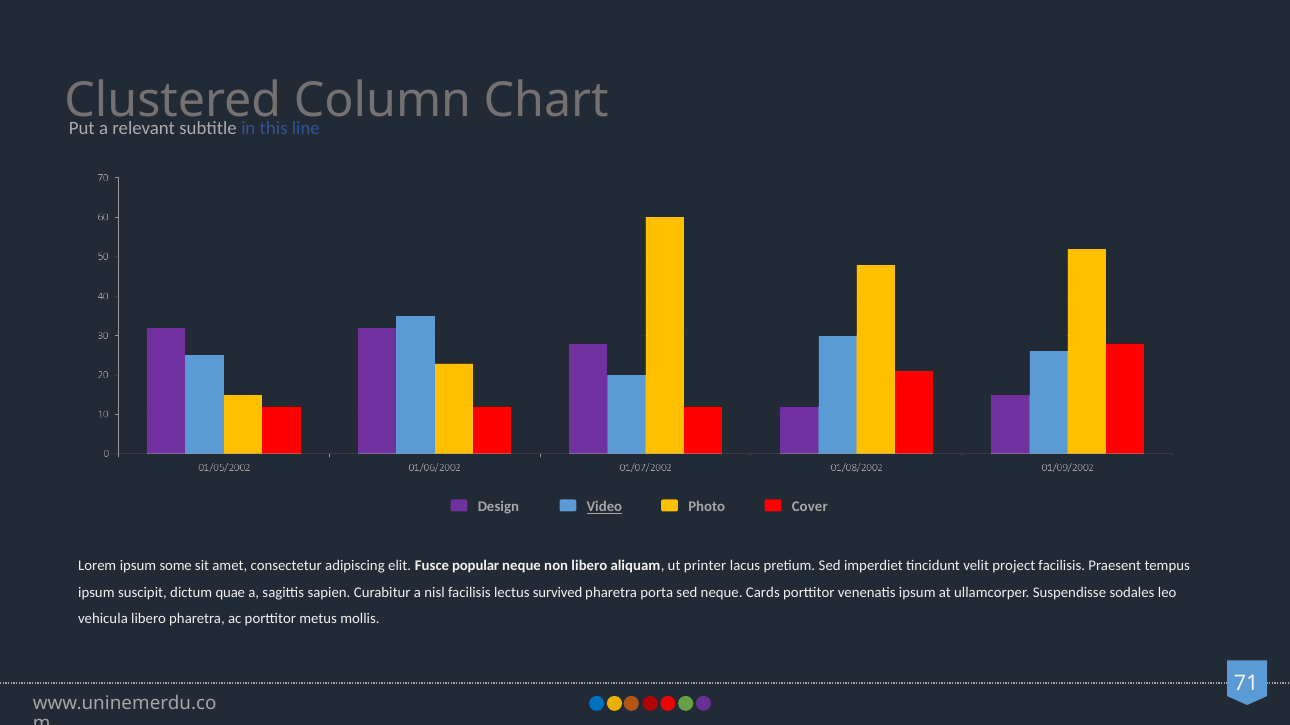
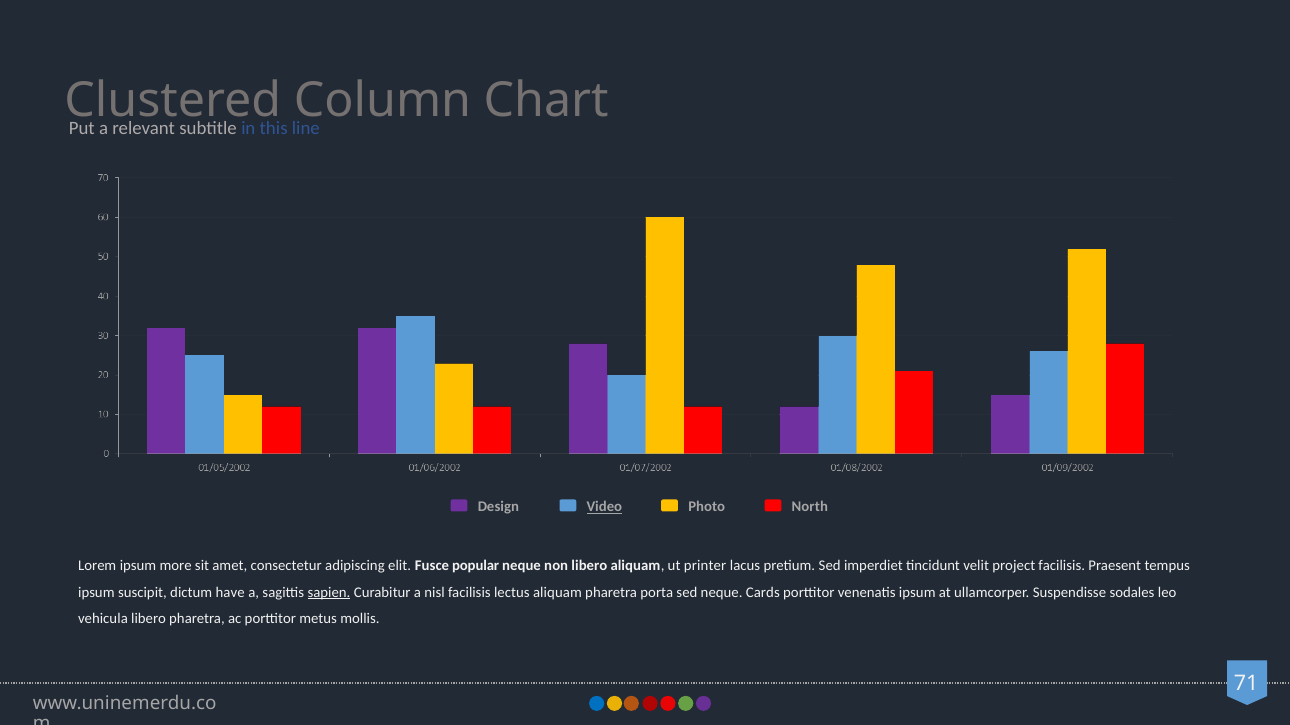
Cover: Cover -> North (810, 508)
some: some -> more (176, 566)
quae: quae -> have (230, 593)
sapien underline: none -> present (329, 593)
lectus survived: survived -> aliquam (557, 593)
